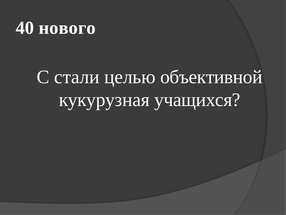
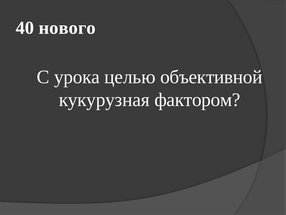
стали: стали -> урока (77, 77)
учащихся: учащихся -> фактором (197, 100)
